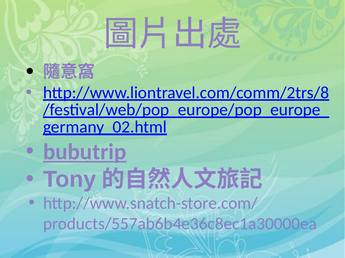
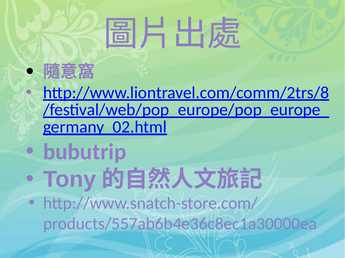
bubutrip underline: present -> none (85, 152)
